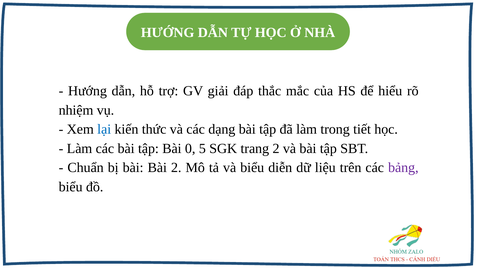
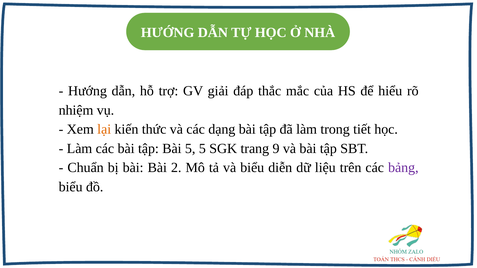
lại colour: blue -> orange (104, 130)
Bài 0: 0 -> 5 (190, 149)
trang 2: 2 -> 9 (276, 149)
